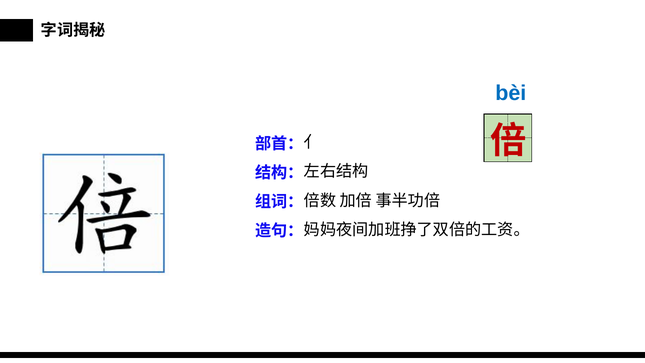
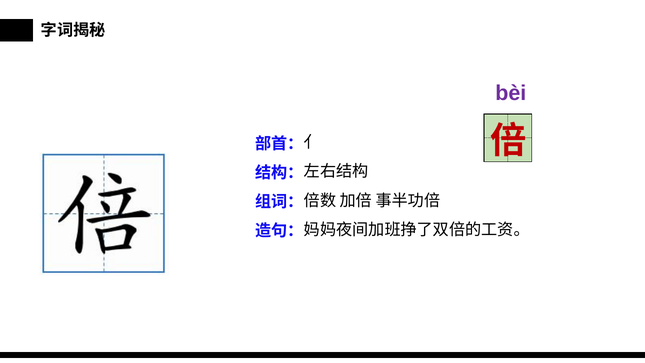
bèi colour: blue -> purple (511, 93)
